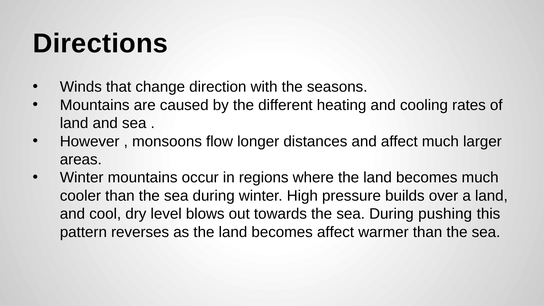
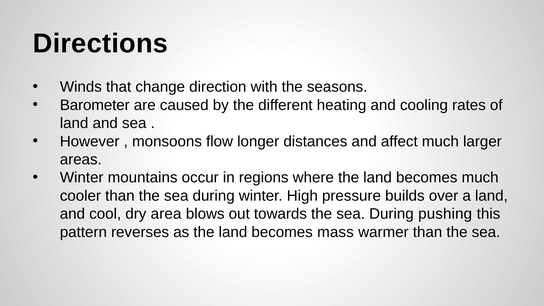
Mountains: Mountains -> Barometer (95, 105)
level: level -> area (166, 214)
becomes affect: affect -> mass (335, 232)
